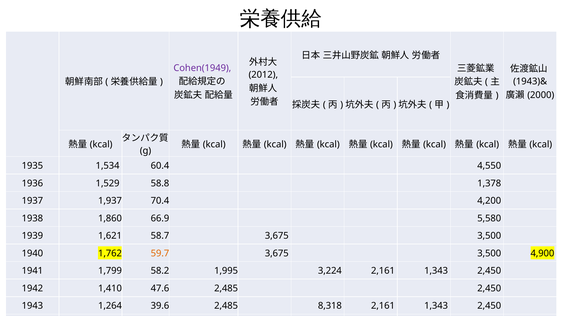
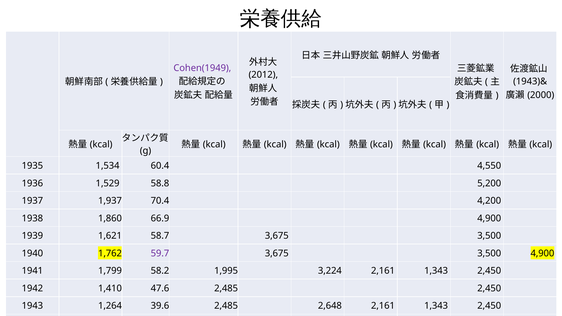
1,378: 1,378 -> 5,200 (489, 183)
66.9 5,580: 5,580 -> 4,900 (489, 218)
59.7 colour: orange -> purple (160, 253)
8,318: 8,318 -> 2,648 (330, 306)
